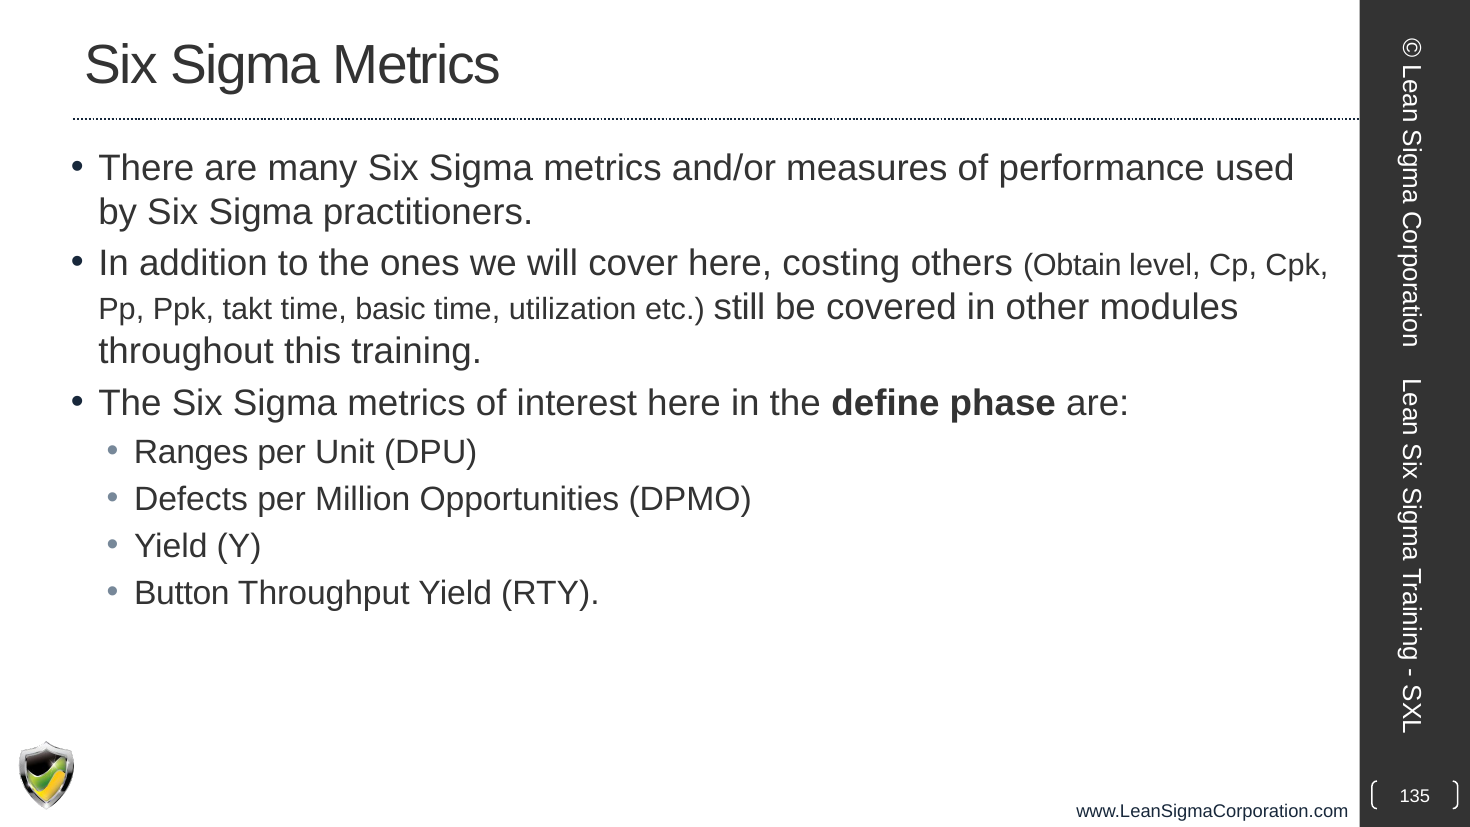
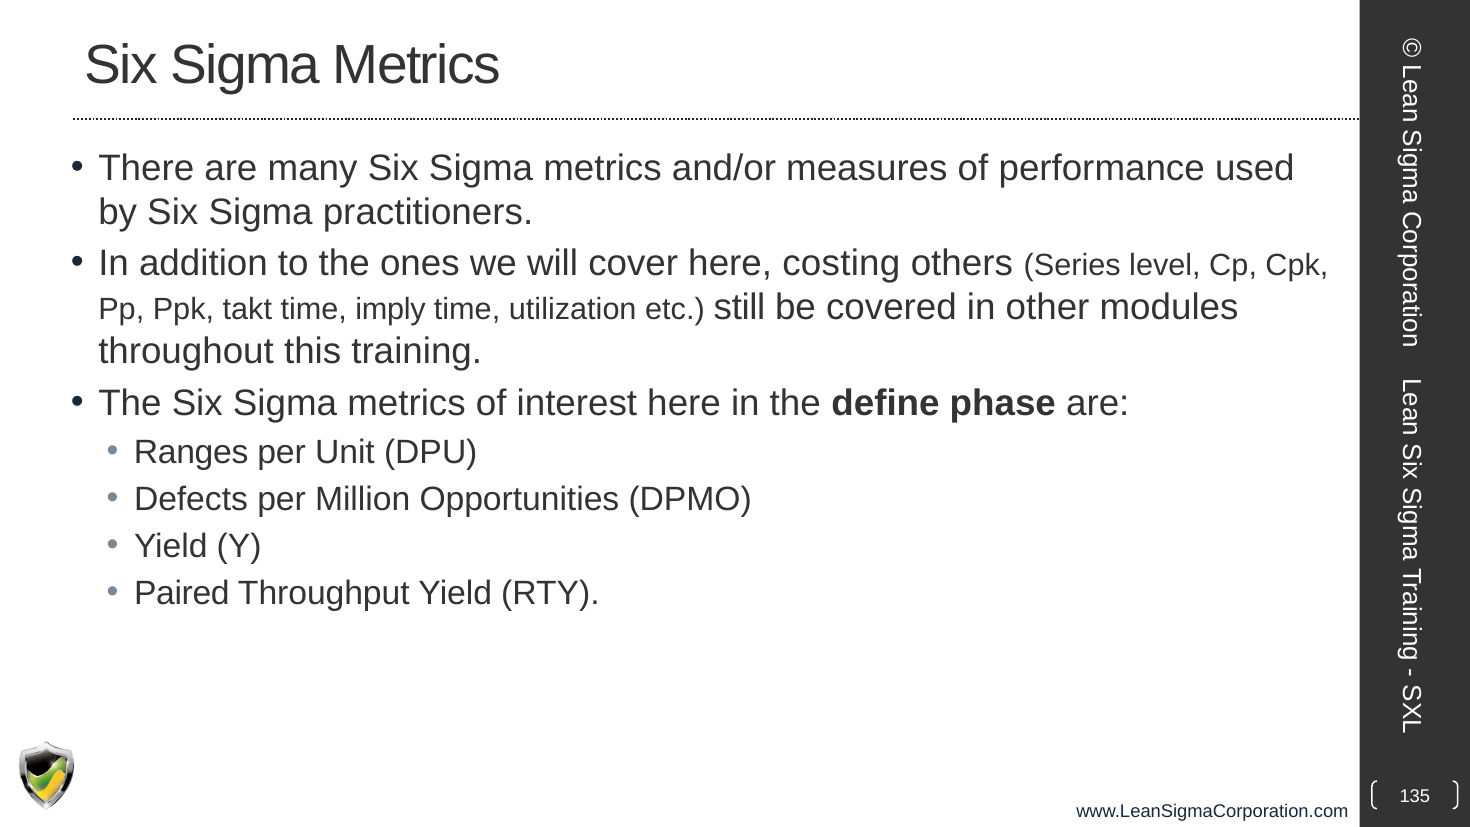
Obtain: Obtain -> Series (1072, 266)
basic: basic -> imply (391, 310)
Button: Button -> Paired (182, 593)
